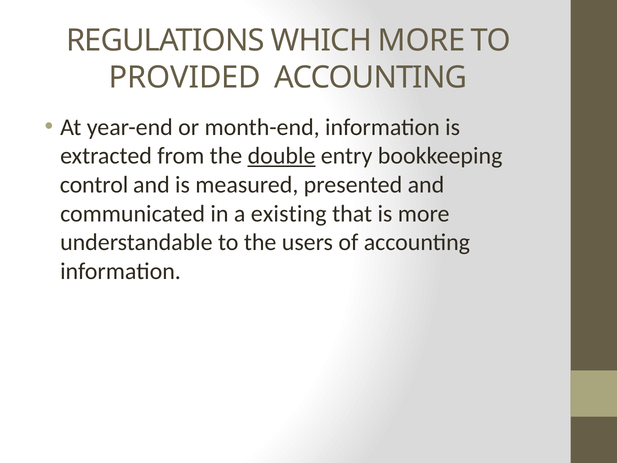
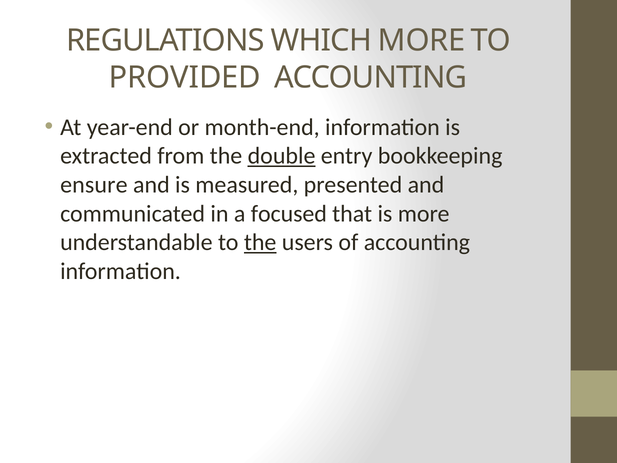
control: control -> ensure (94, 185)
existing: existing -> focused (289, 214)
the underline: none -> present (260, 242)
